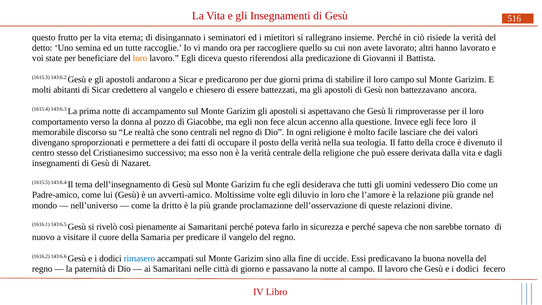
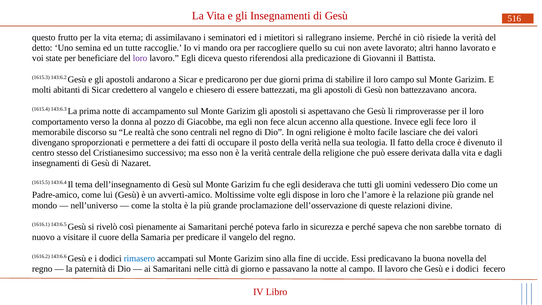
disingannato: disingannato -> assimilavano (178, 37)
loro colour: orange -> purple (140, 58)
diluvio: diluvio -> dispose (306, 195)
dritto: dritto -> stolta (172, 206)
